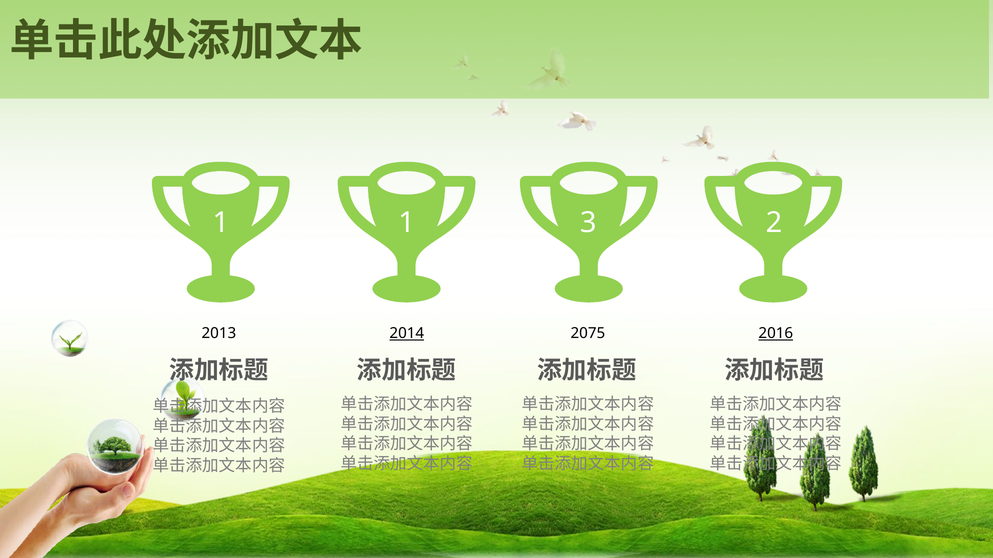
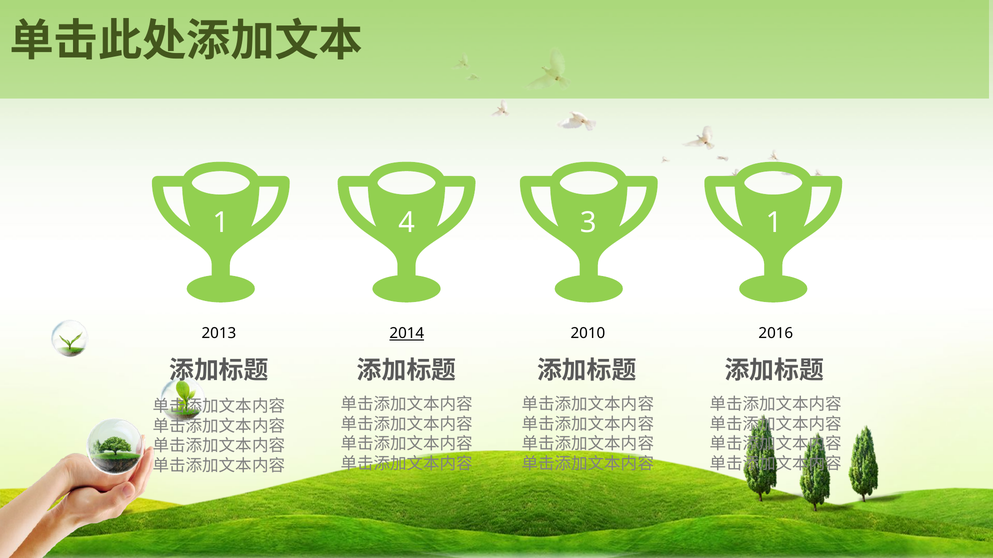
1 1: 1 -> 4 (407, 223)
3 2: 2 -> 1 (774, 223)
2075: 2075 -> 2010 (588, 334)
2016 underline: present -> none (776, 334)
